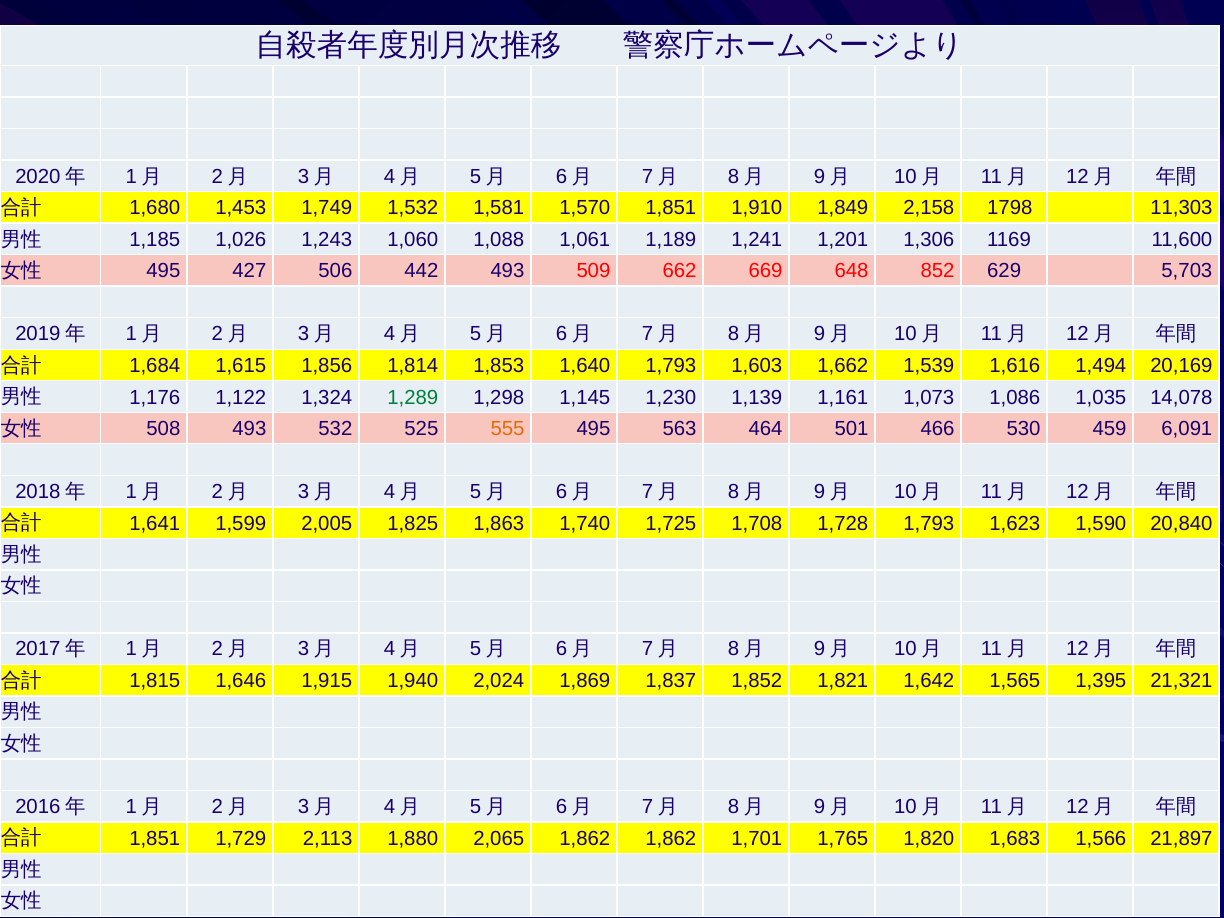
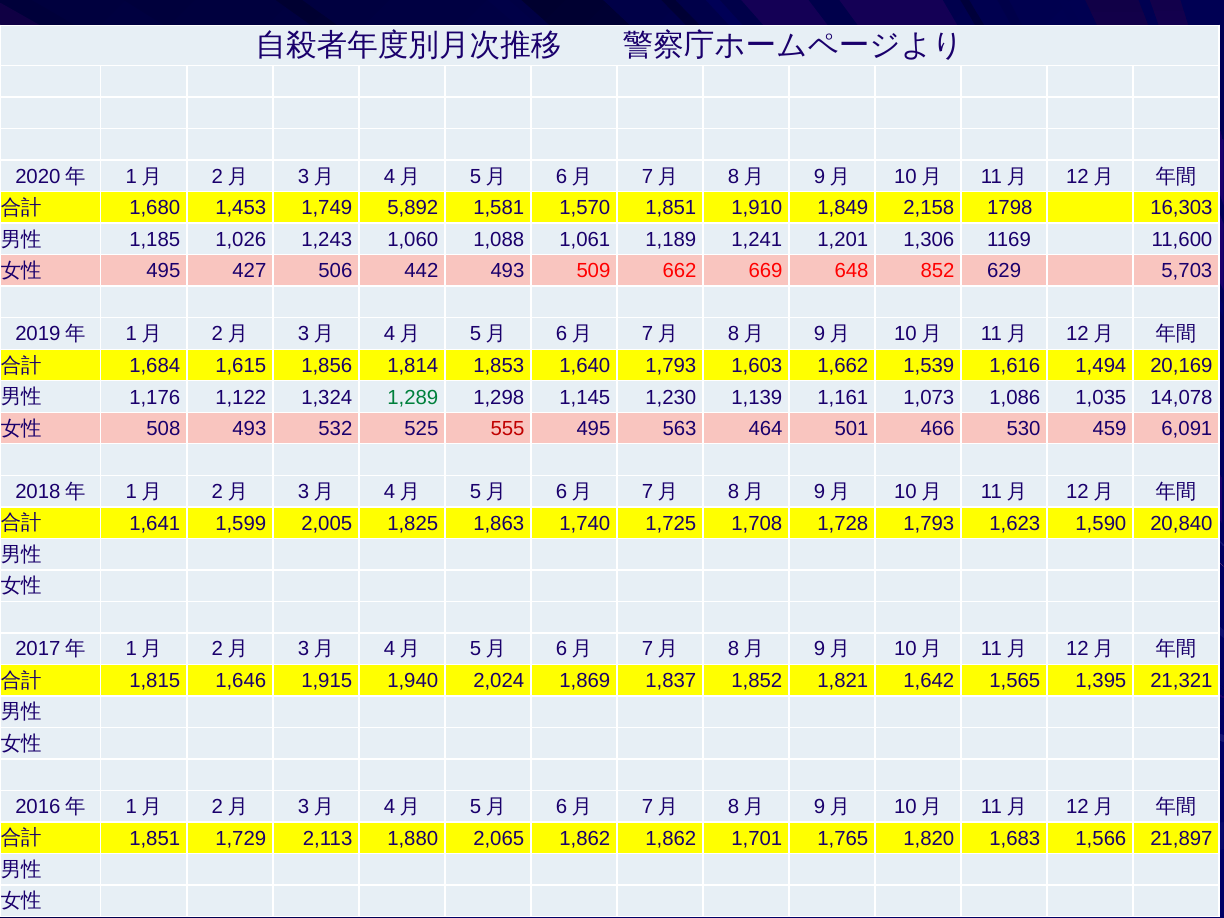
1,532: 1,532 -> 5,892 (413, 208)
11,303: 11,303 -> 16,303 (1181, 208)
555 colour: orange -> red (507, 429)
